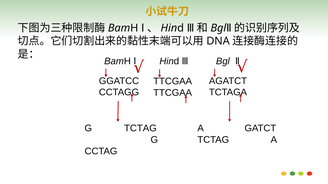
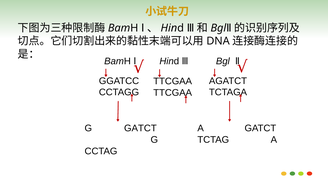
TCTAG: TCTAG -> GATCT (140, 129)
